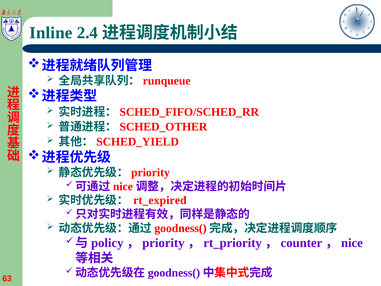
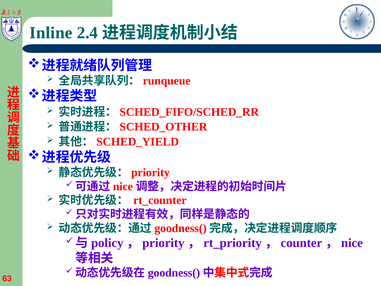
rt_expired: rt_expired -> rt_counter (160, 200)
